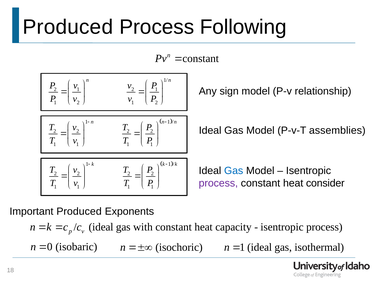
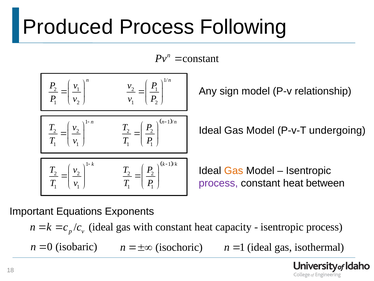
assemblies: assemblies -> undergoing (337, 130)
Gas colour: blue -> orange (234, 170)
consider: consider -> between (325, 183)
Important Produced: Produced -> Equations (79, 211)
